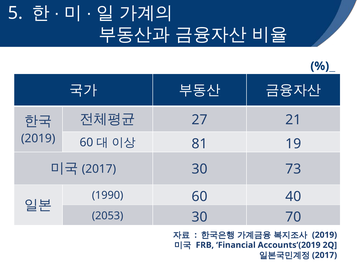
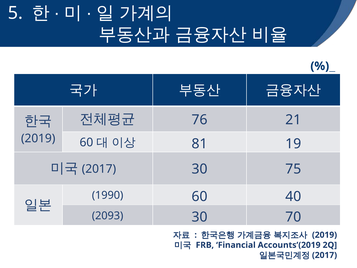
27: 27 -> 76 (200, 120)
73: 73 -> 75 (293, 169)
2053: 2053 -> 2093 (108, 215)
